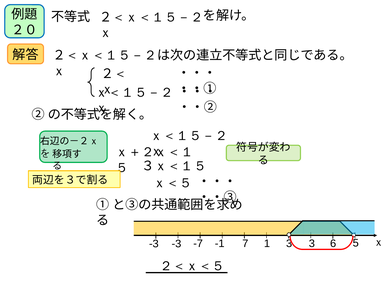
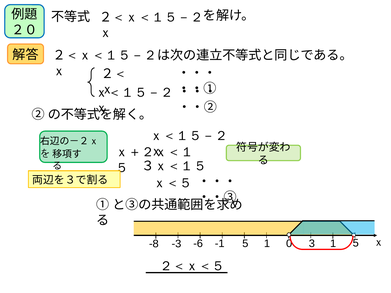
-3: -3 -> -8 (154, 244)
-7: -7 -> -6 (198, 244)
-1 7: 7 -> 5 (245, 244)
1 3: 3 -> 0 (289, 244)
3 6: 6 -> 1 (333, 244)
